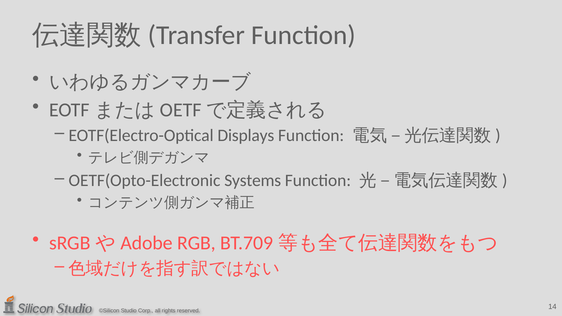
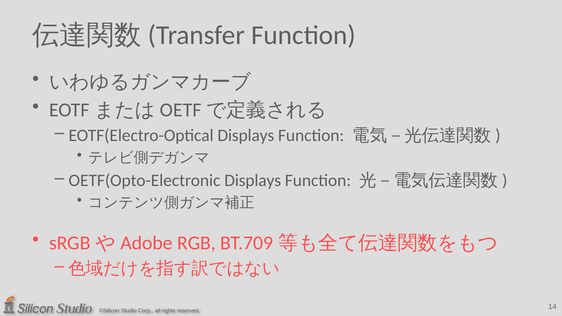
OETF(Opto-Electronic Systems: Systems -> Displays (253, 181)
